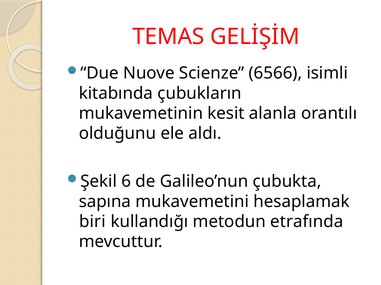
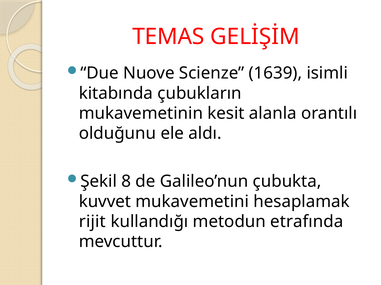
6566: 6566 -> 1639 (275, 73)
6: 6 -> 8 (126, 182)
sapına: sapına -> kuvvet (105, 202)
biri: biri -> rijit (92, 222)
